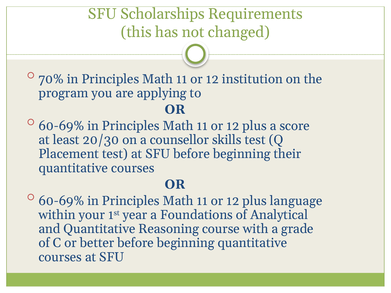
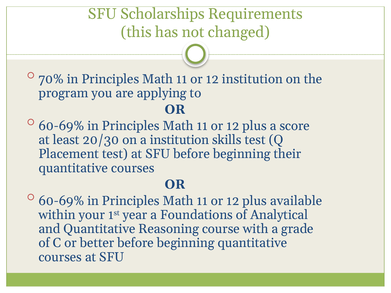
a counsellor: counsellor -> institution (179, 140)
language: language -> available (296, 201)
